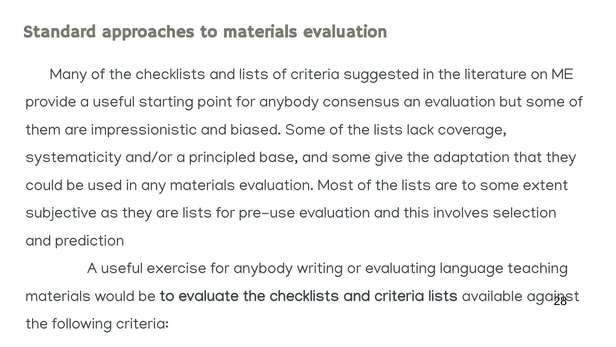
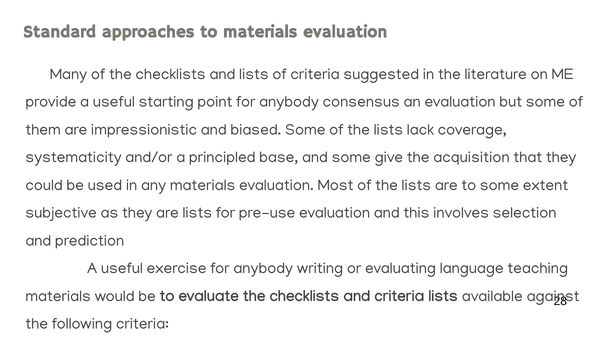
adaptation: adaptation -> acquisition (471, 157)
